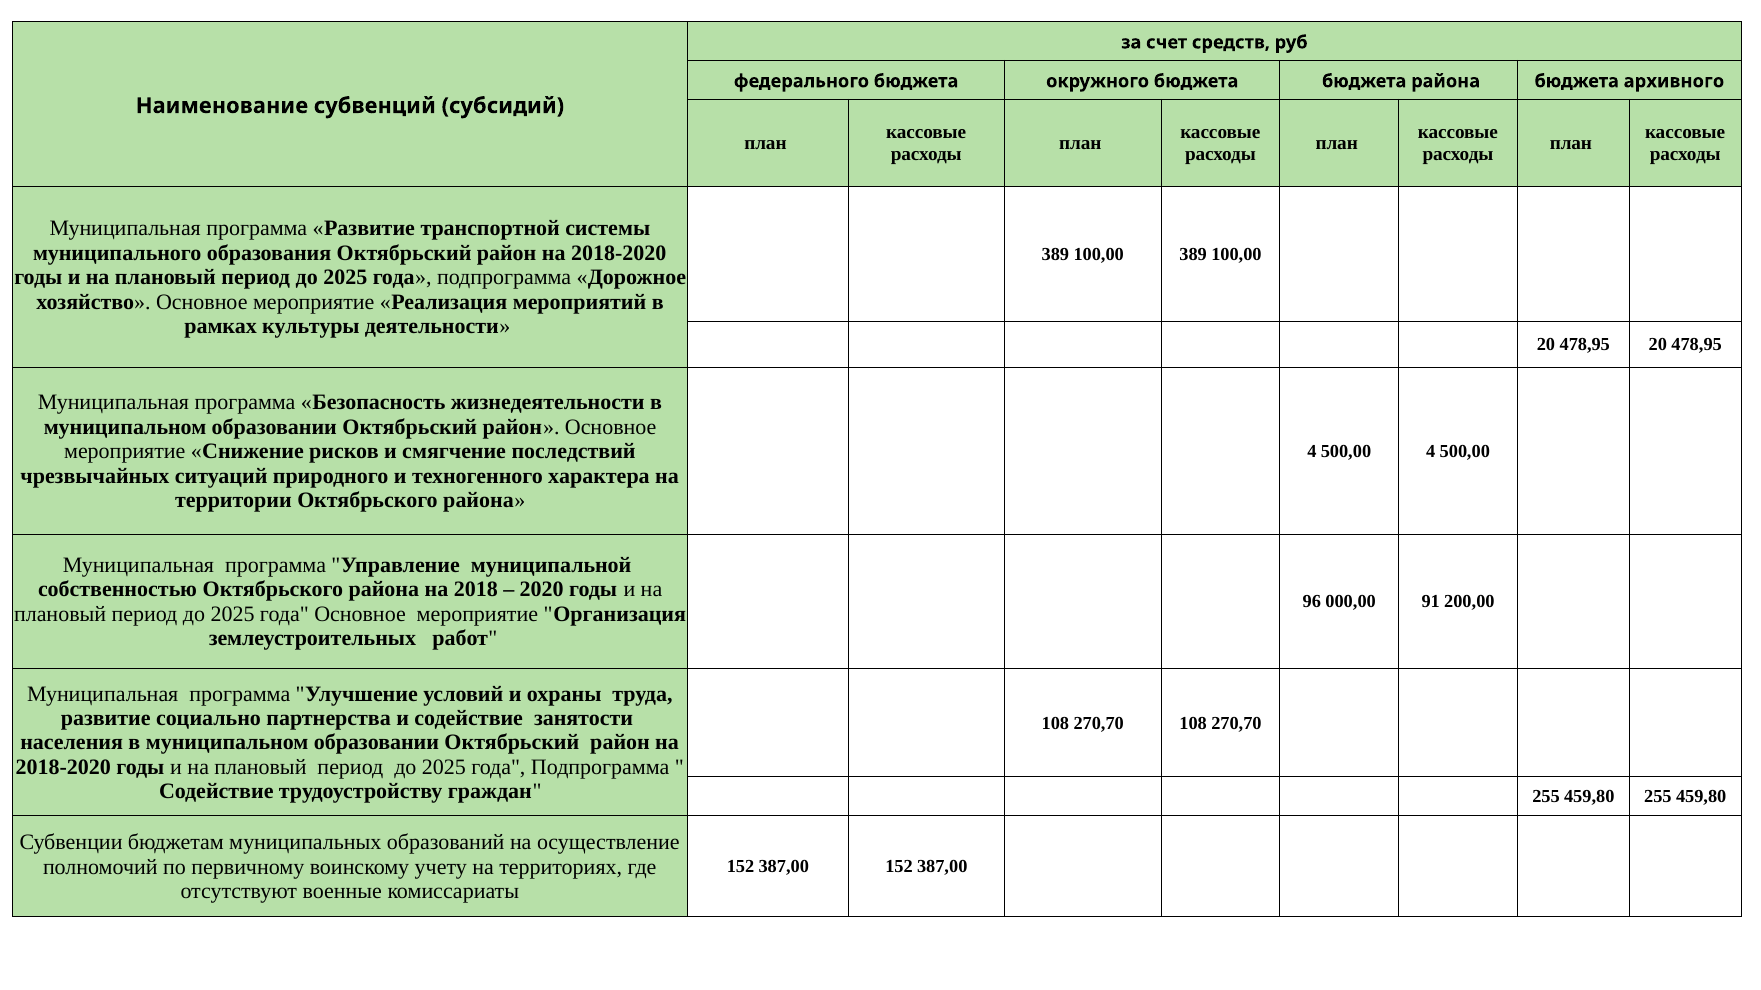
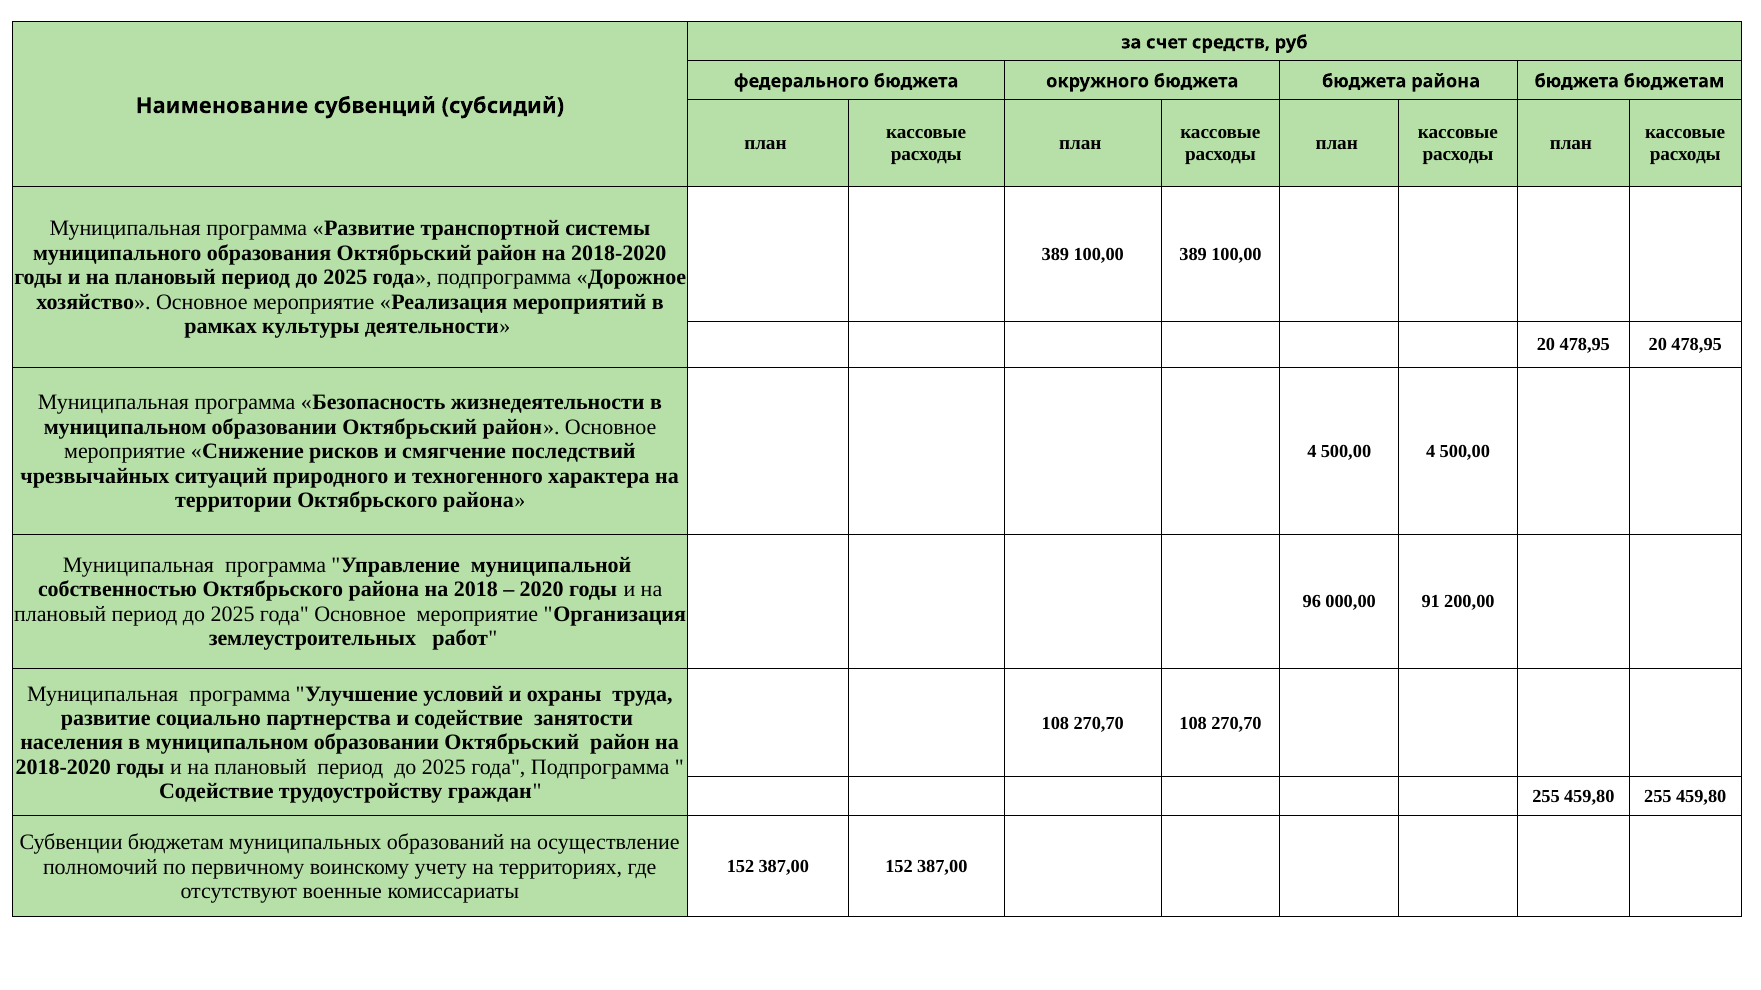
бюджета архивного: архивного -> бюджетам (1674, 81)
